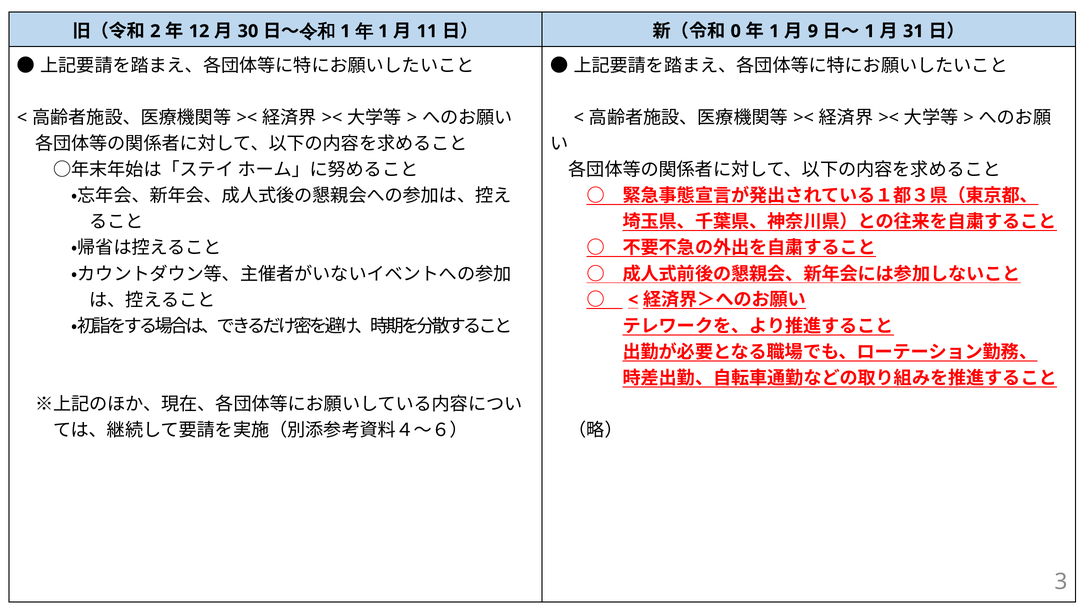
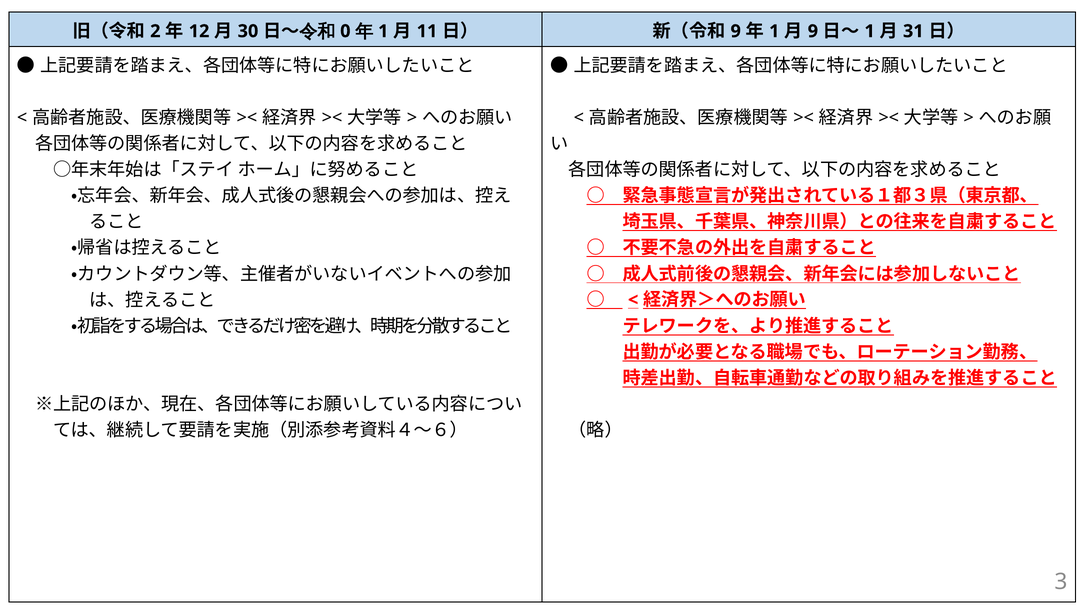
1: 1 -> 0 (345, 31)
0: 0 -> 9 (736, 31)
